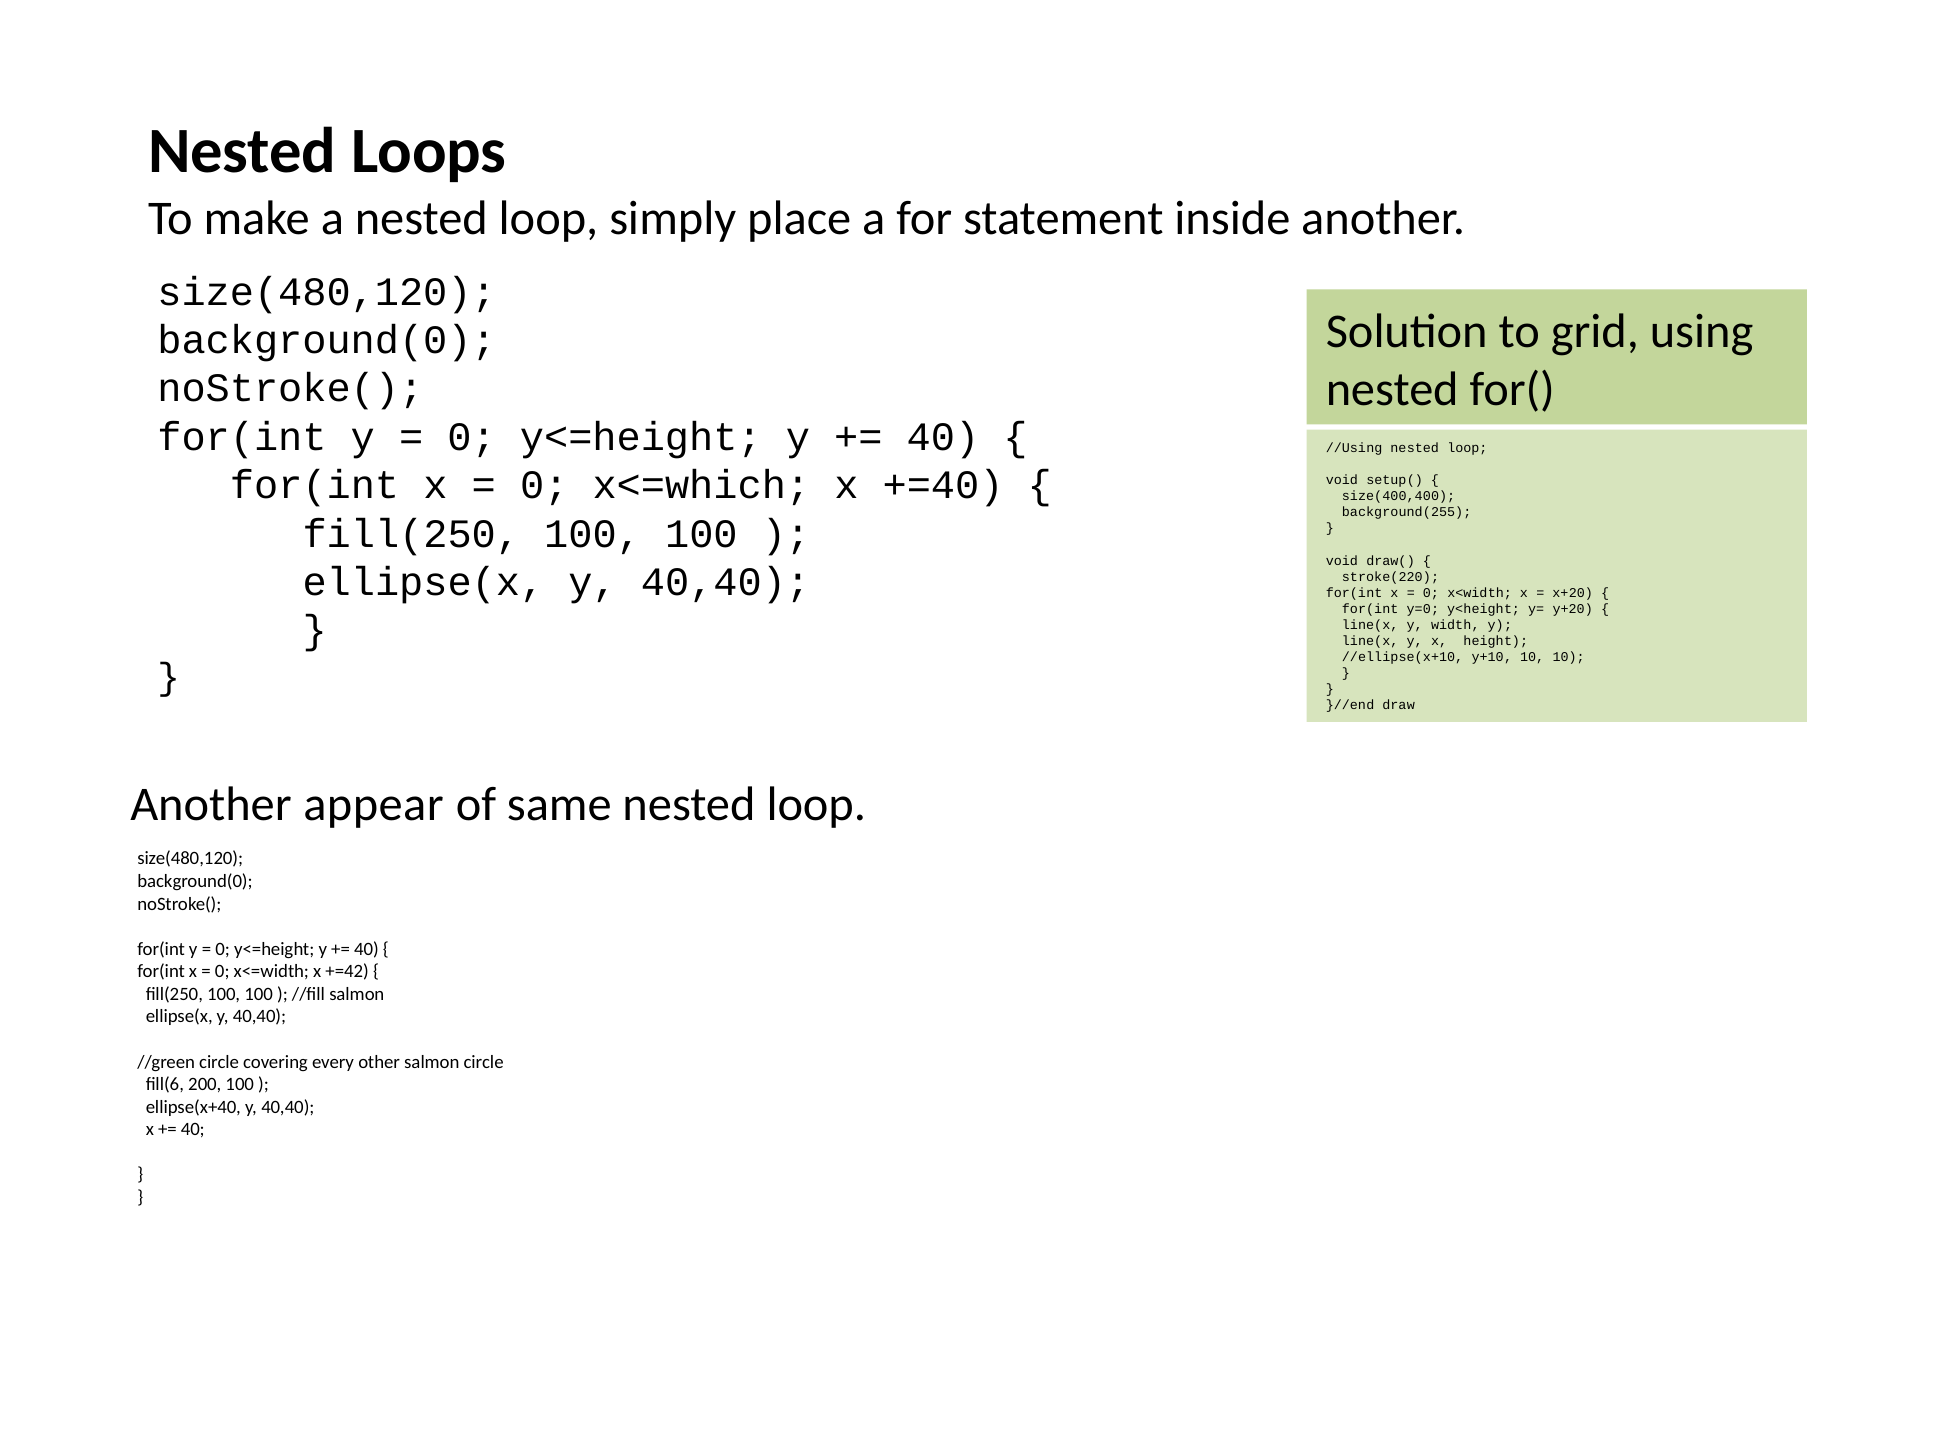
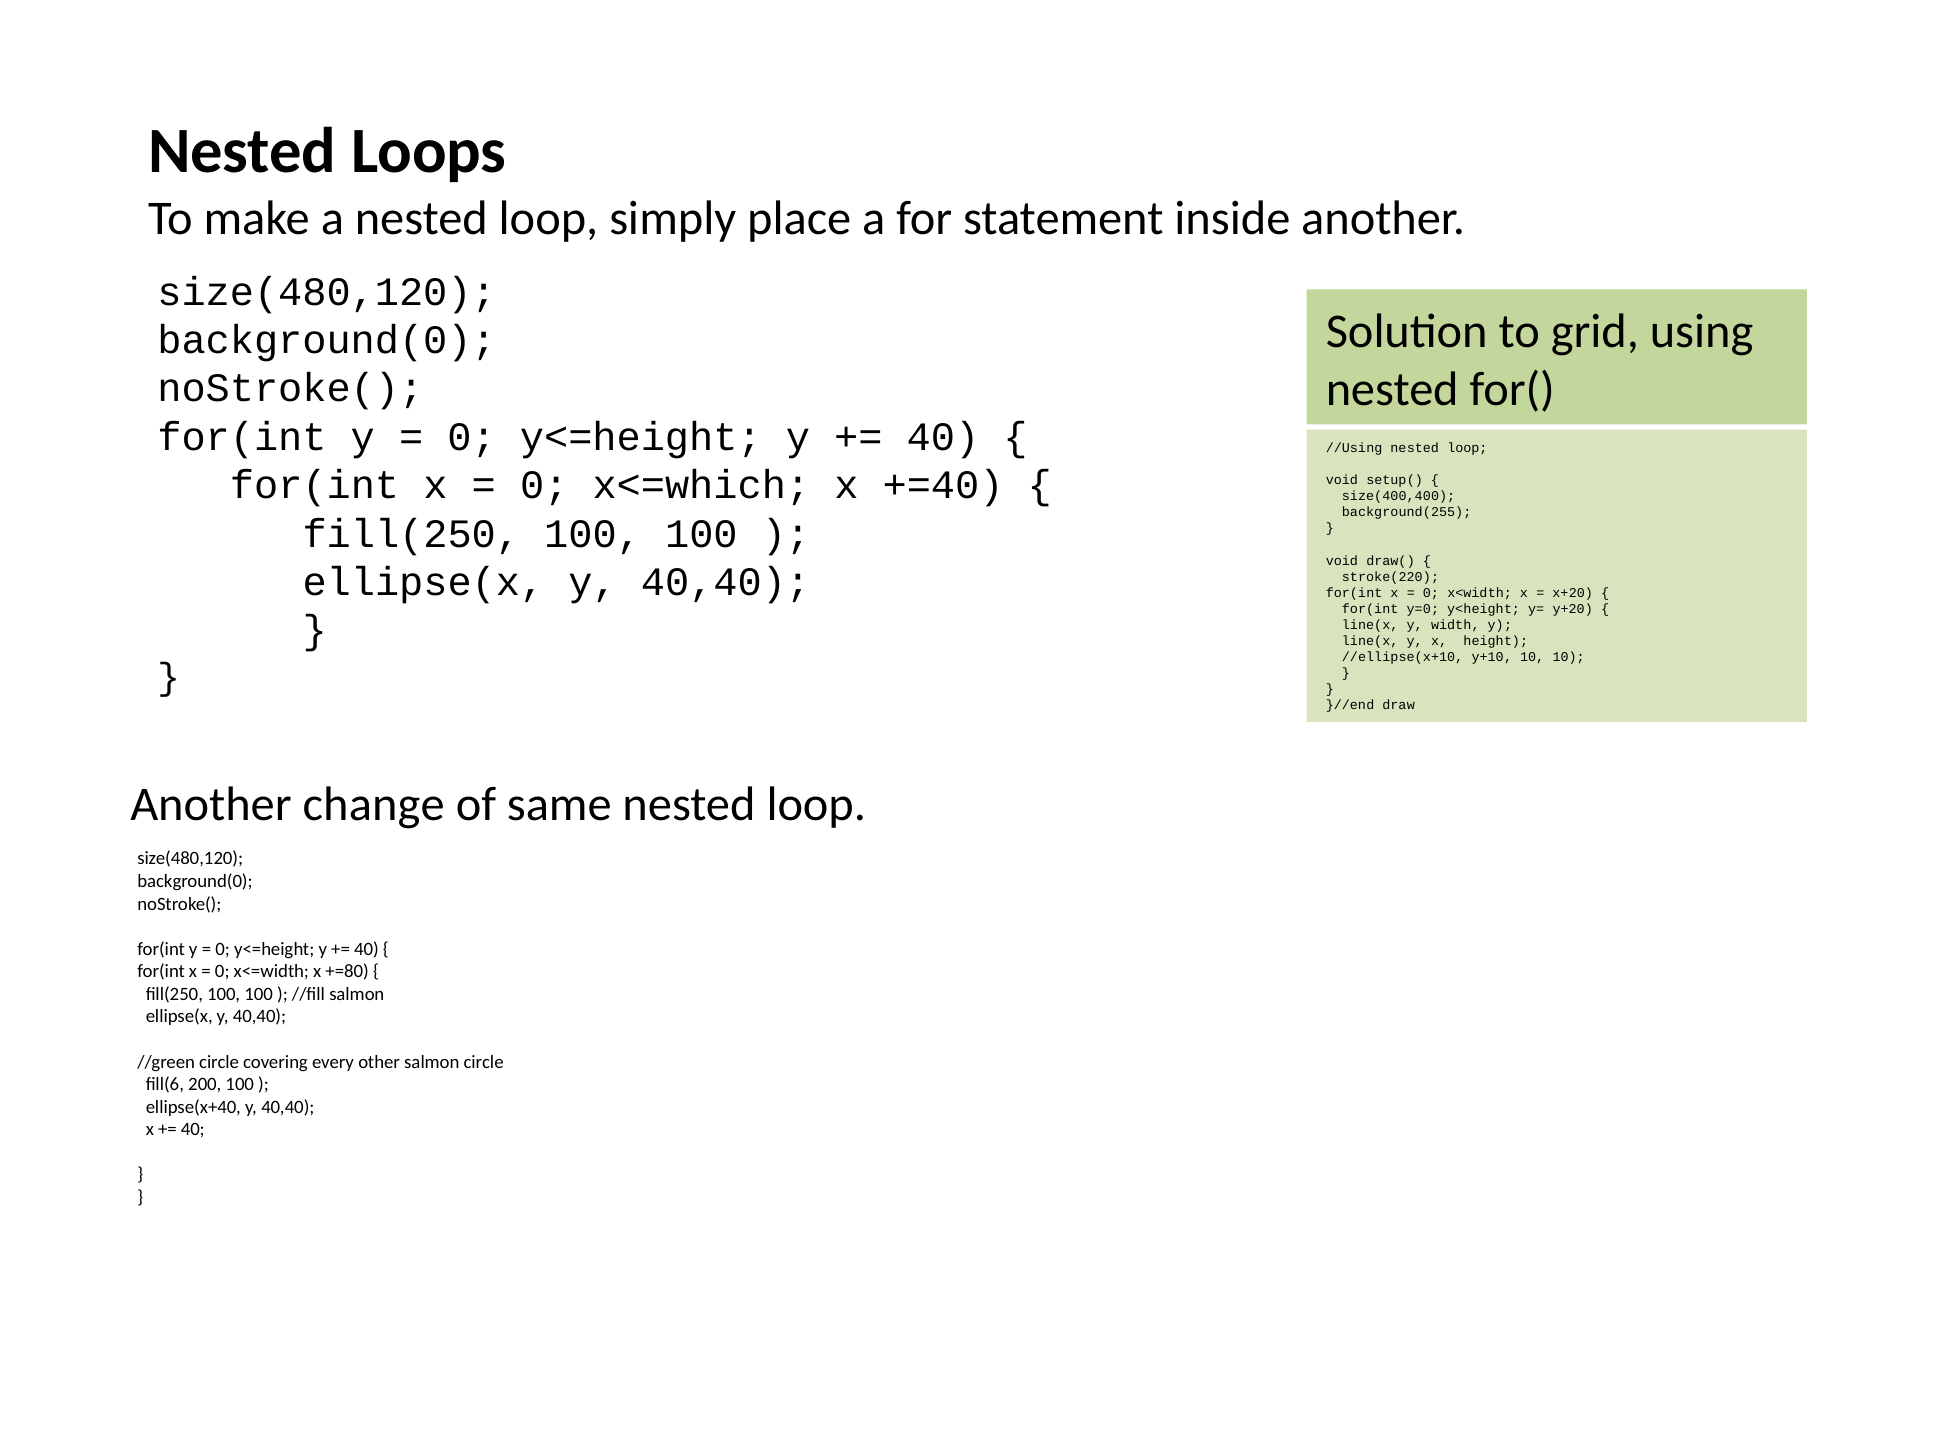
appear: appear -> change (374, 804)
+=42: +=42 -> +=80 (347, 972)
